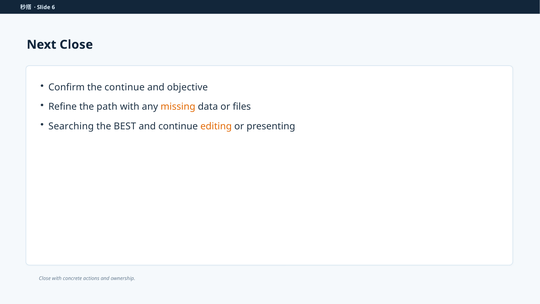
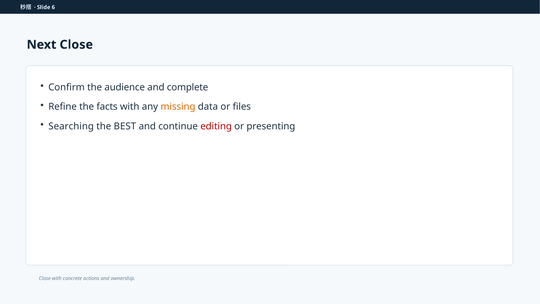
the continue: continue -> audience (125, 87)
objective: objective -> complete (188, 87)
path: path -> facts (107, 107)
editing colour: orange -> red (216, 126)
